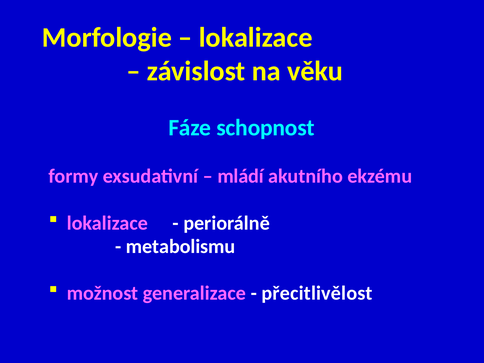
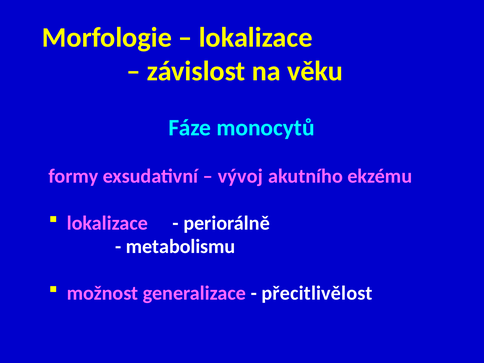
schopnost: schopnost -> monocytů (266, 128)
mládí: mládí -> vývoj (240, 176)
